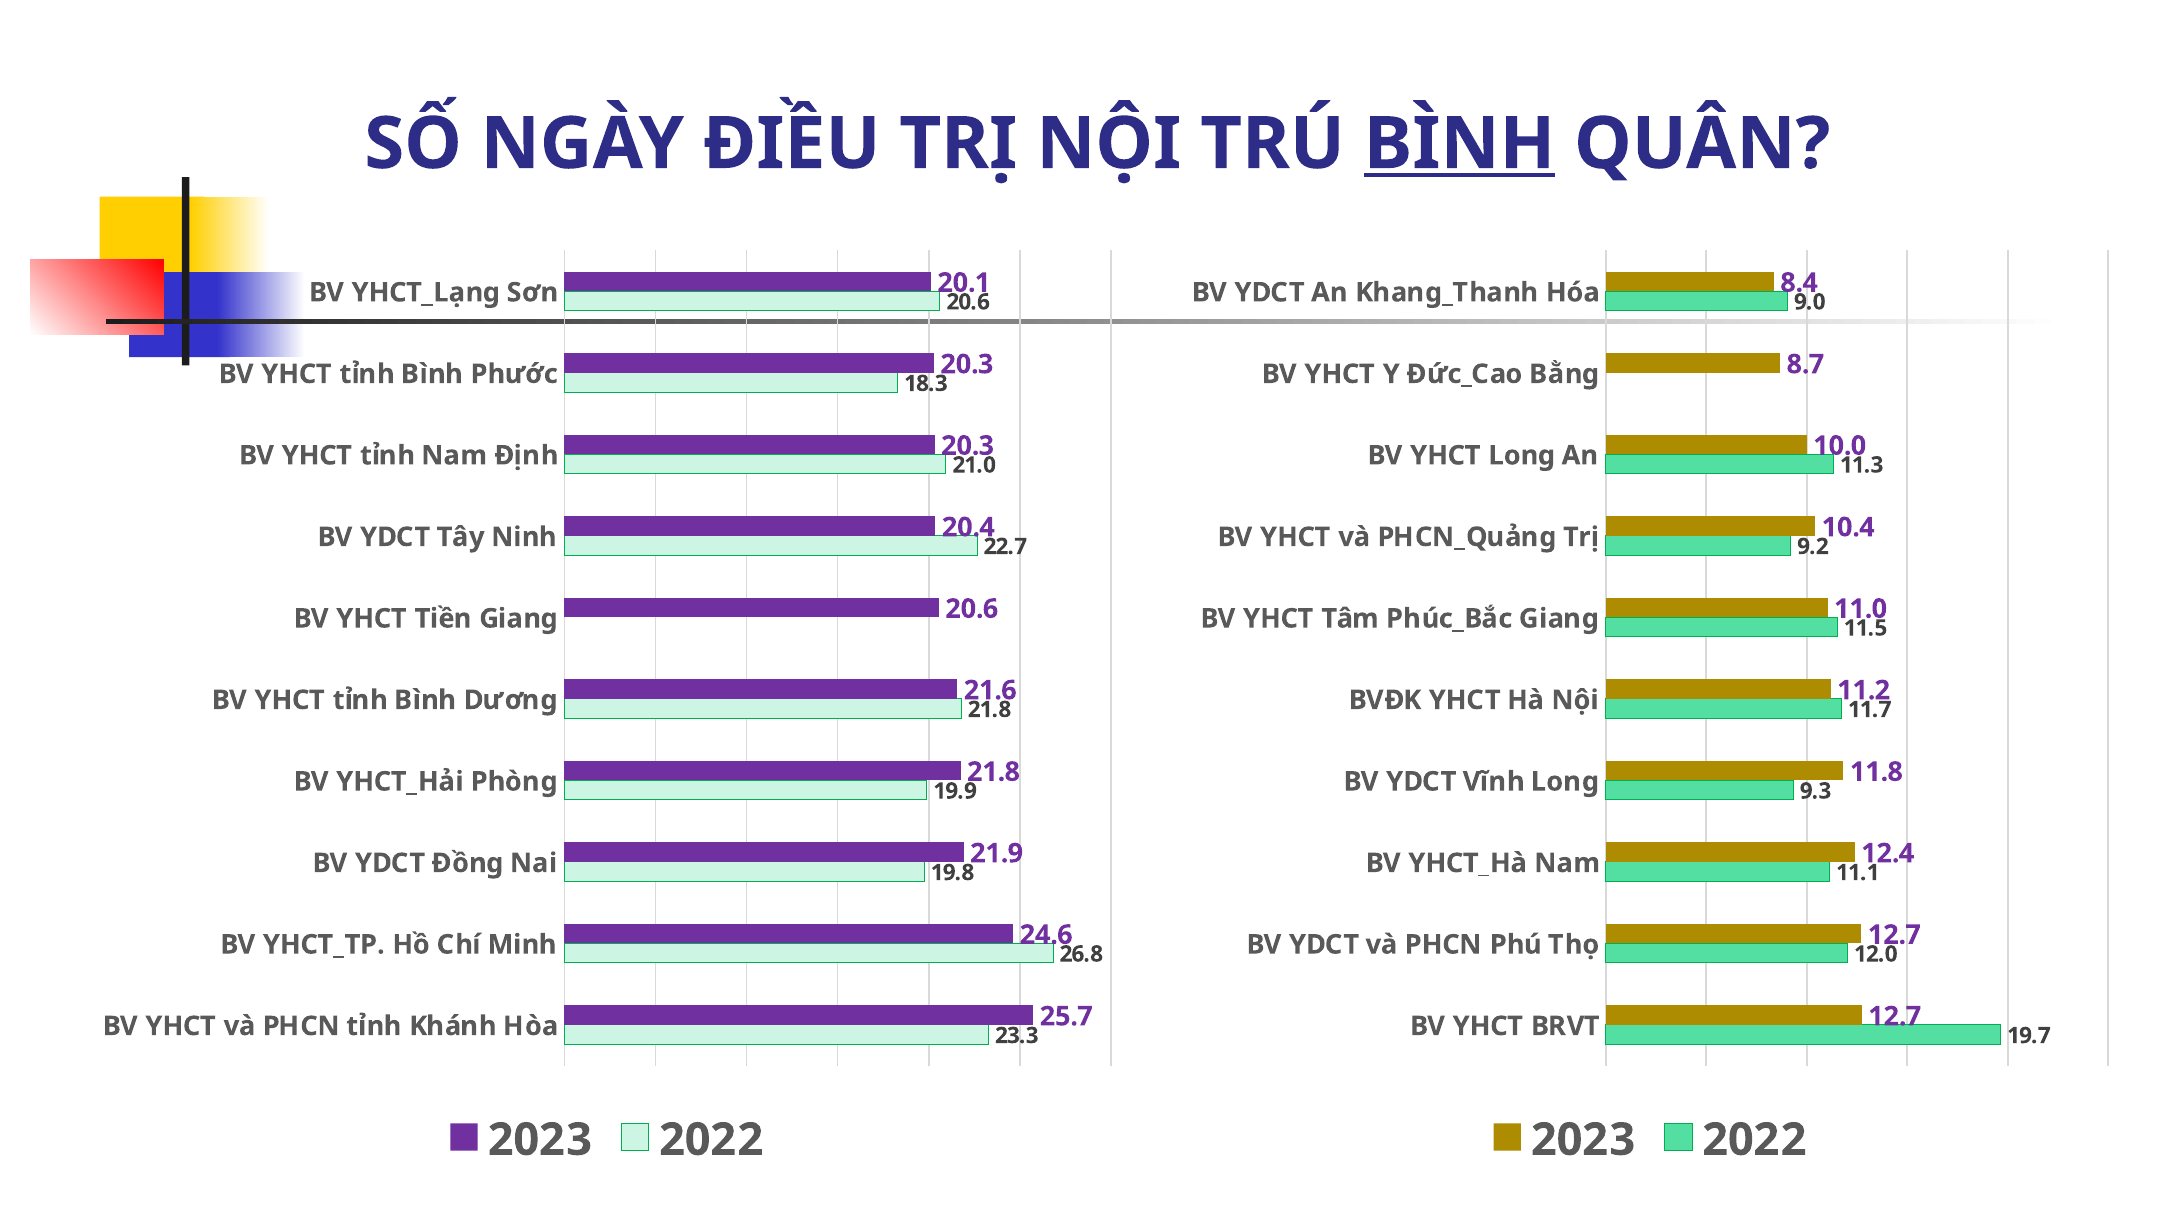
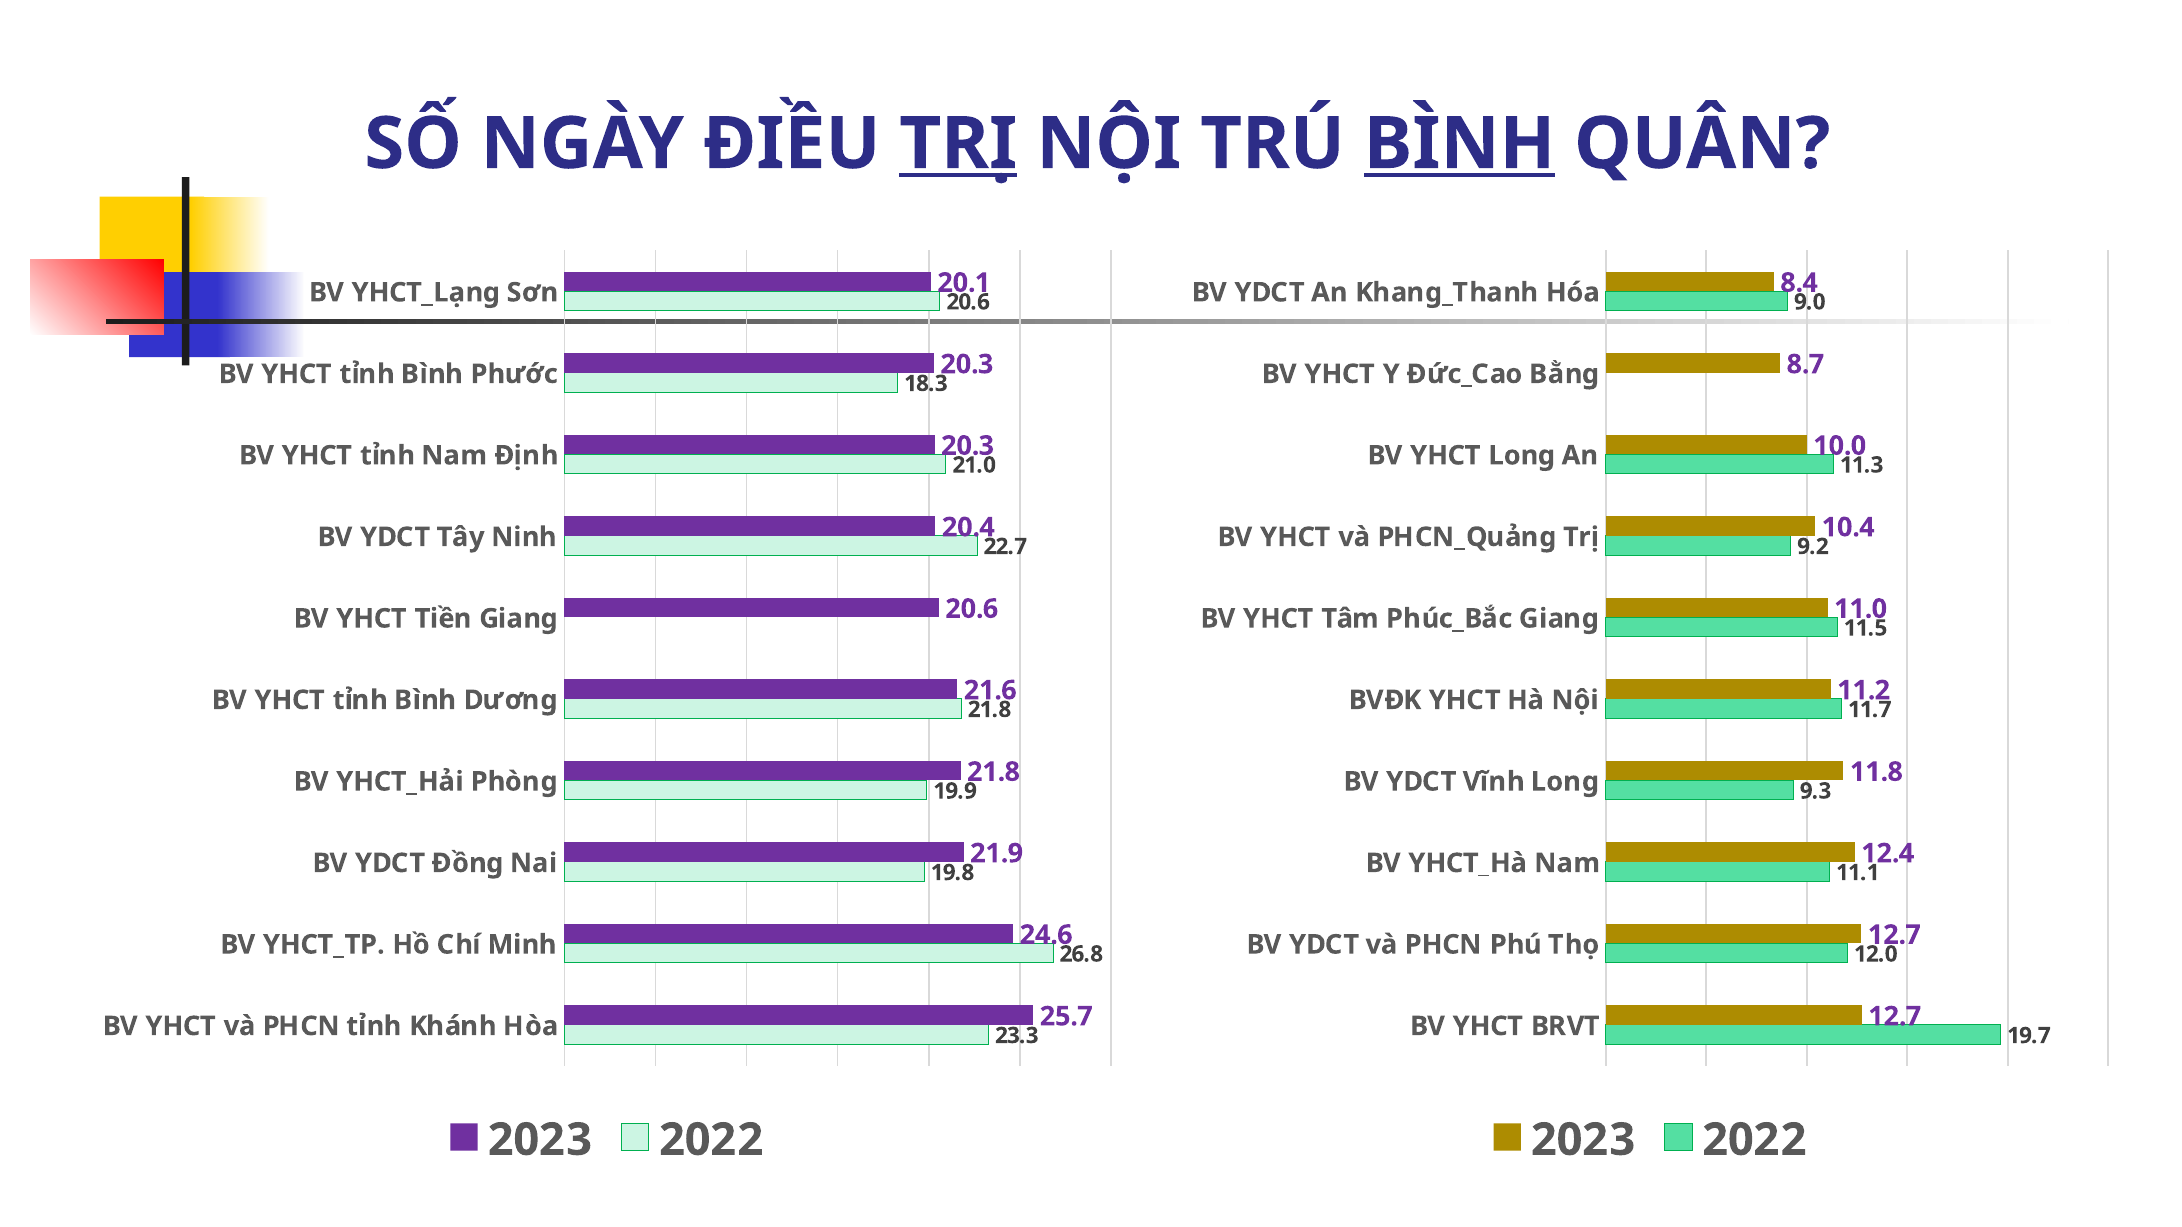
TRỊ underline: none -> present (958, 144)
